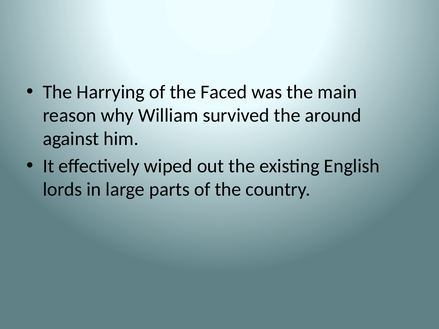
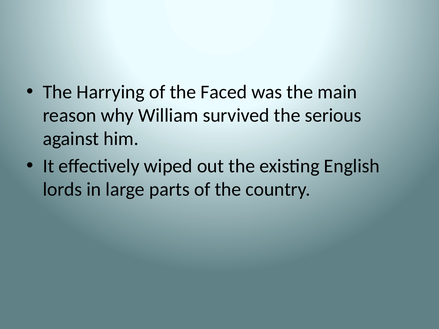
around: around -> serious (333, 116)
